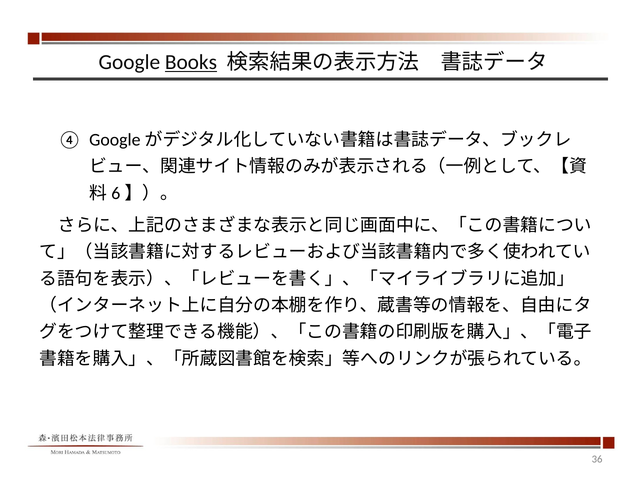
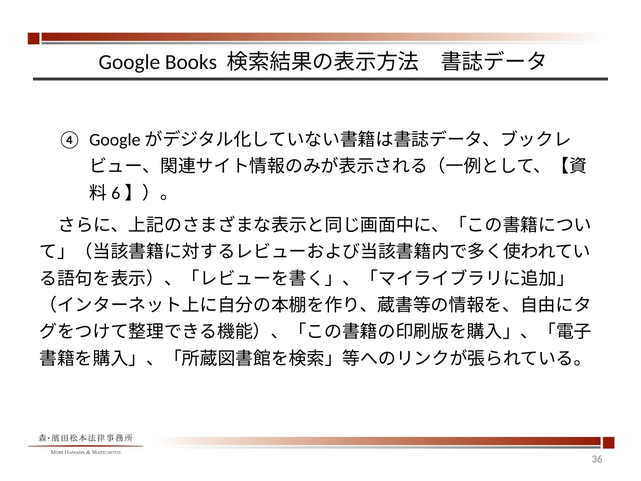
Books underline: present -> none (191, 62)
